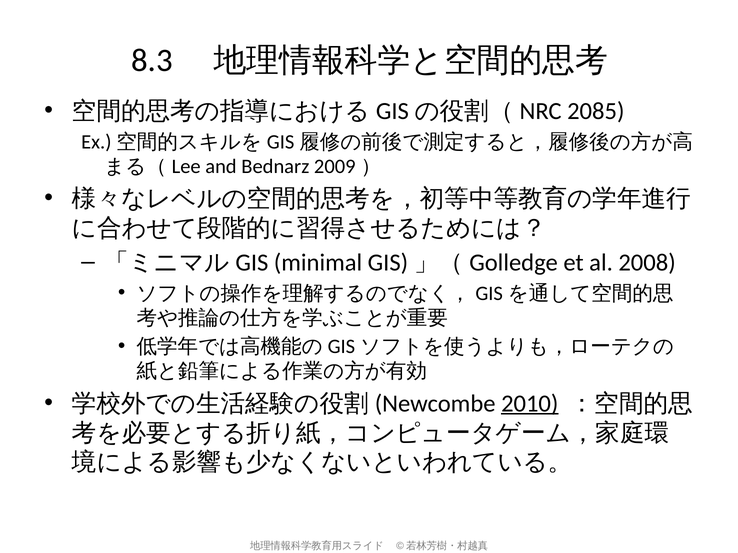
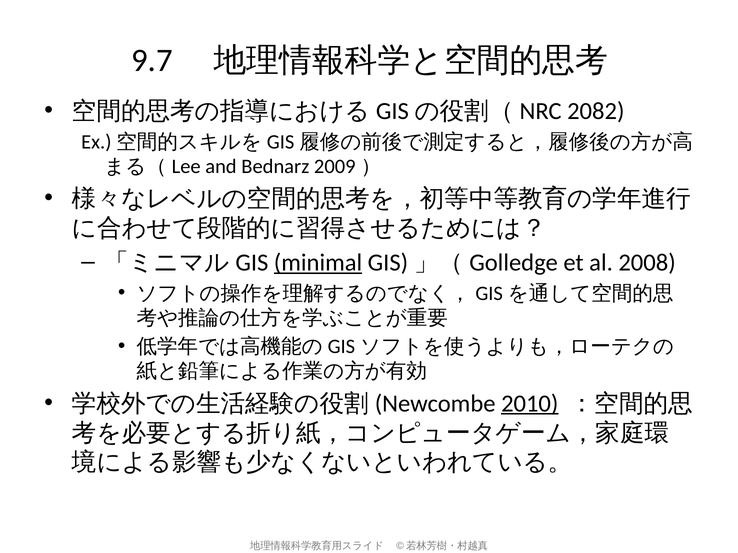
8.3: 8.3 -> 9.7 (152, 61)
2085: 2085 -> 2082 (596, 111)
minimal underline: none -> present (318, 263)
